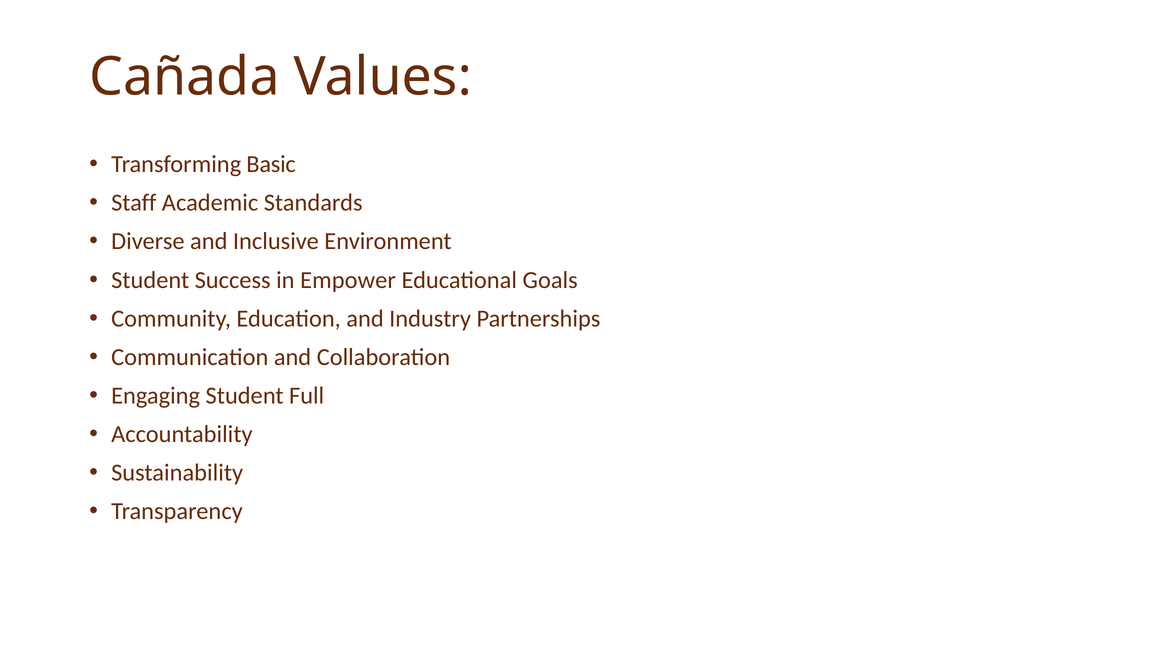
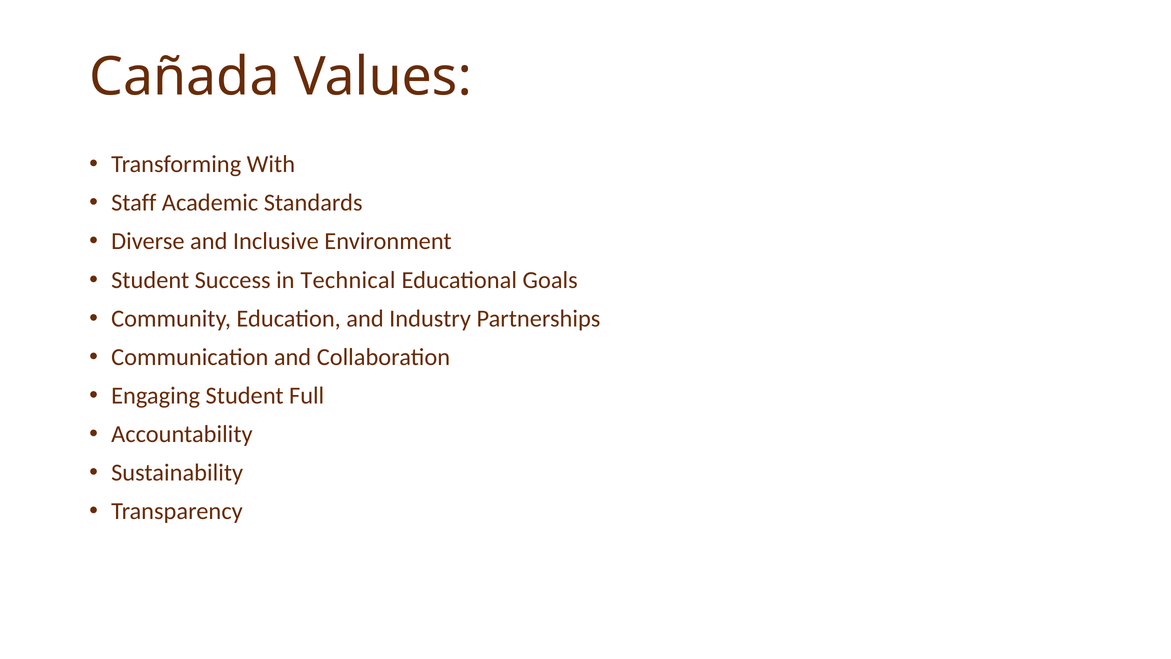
Basic: Basic -> With (271, 164)
Empower: Empower -> Technical (348, 280)
